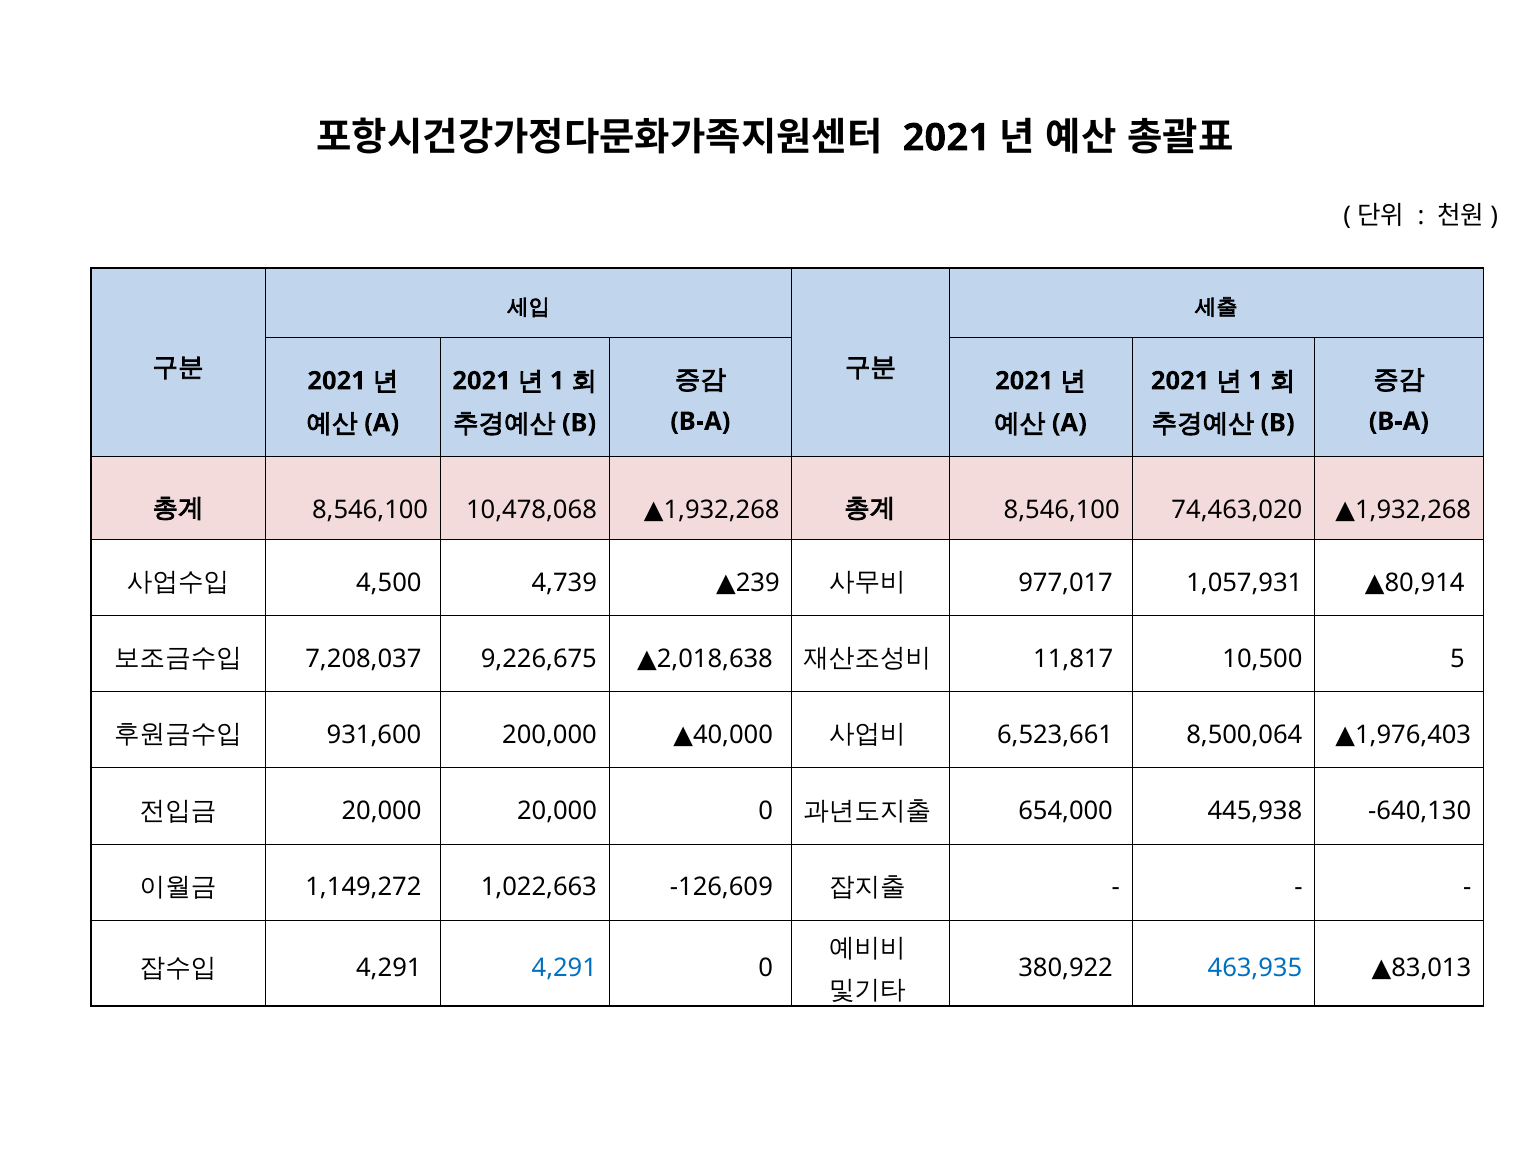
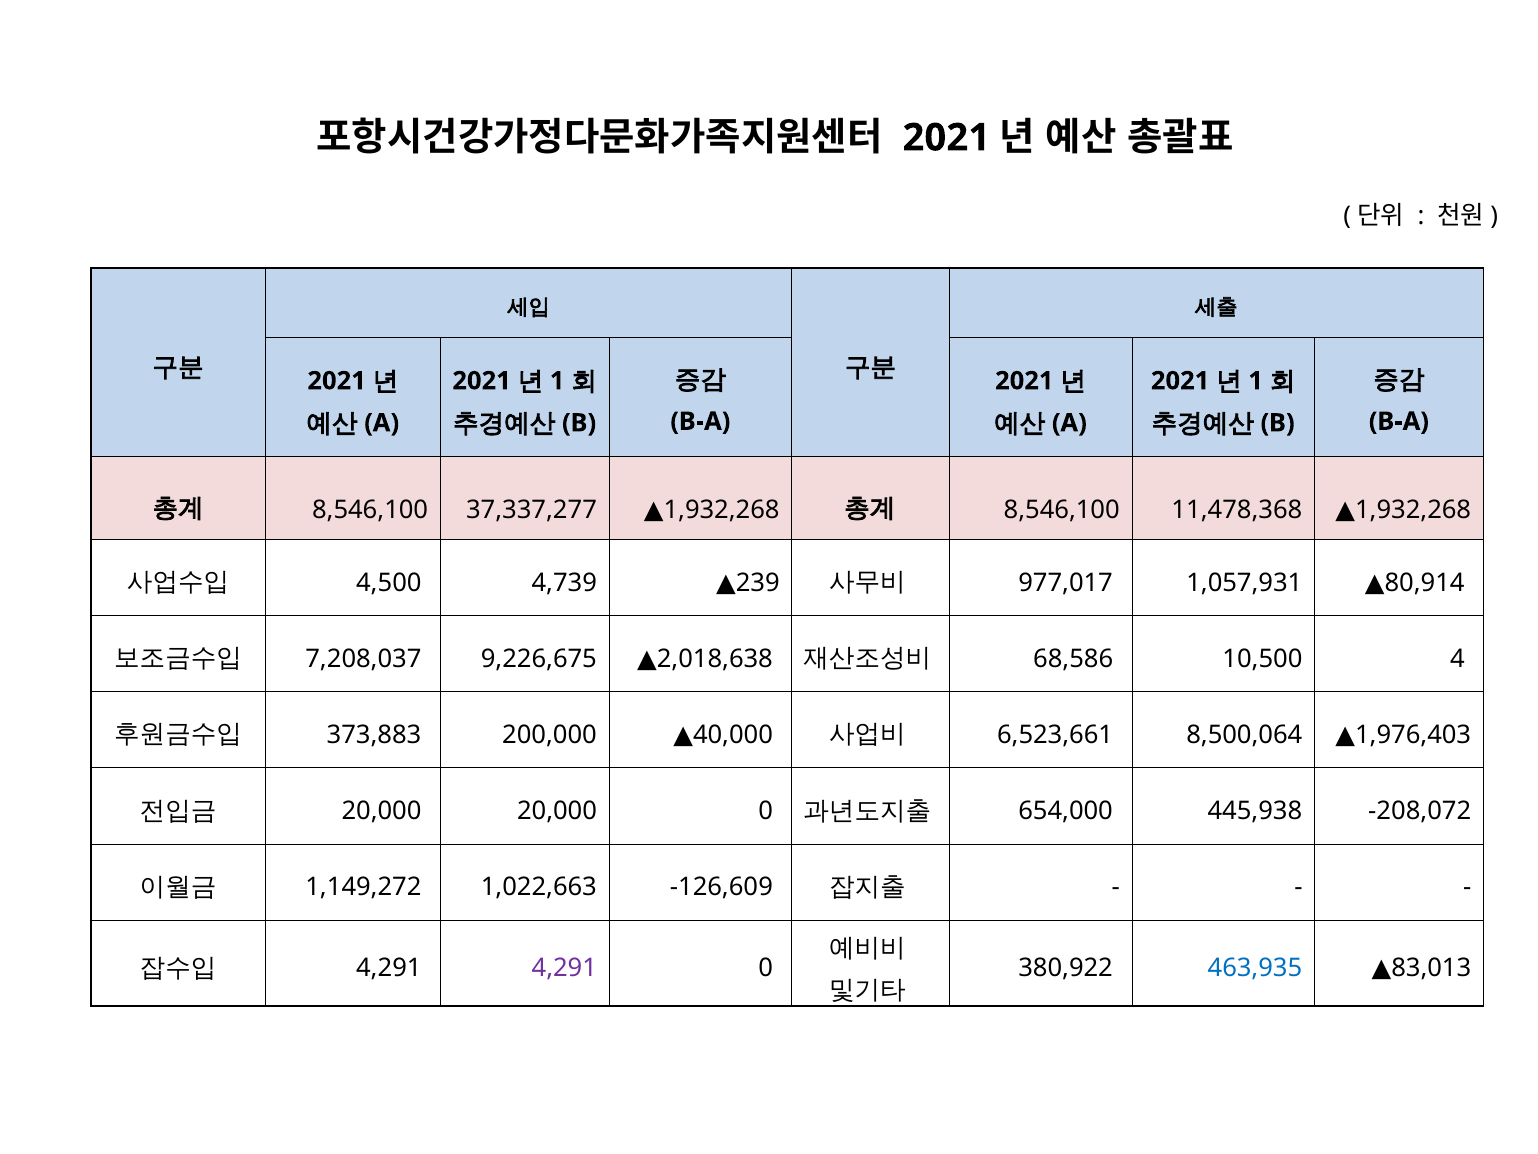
10,478,068: 10,478,068 -> 37,337,277 (531, 510)
74,463,020: 74,463,020 -> 11,478,368 (1237, 510)
11,817: 11,817 -> 68,586 (1073, 658)
5: 5 -> 4 (1457, 658)
931,600: 931,600 -> 373,883 (374, 734)
-640,130: -640,130 -> -208,072 (1420, 810)
4,291 colour: blue -> purple (564, 967)
